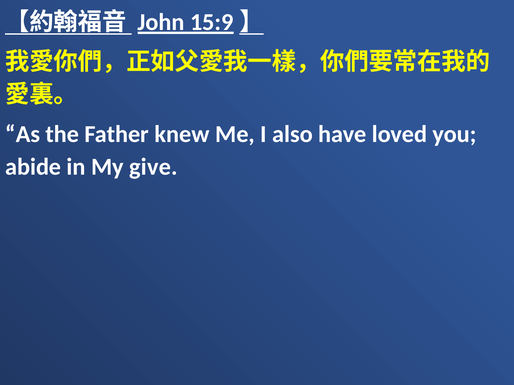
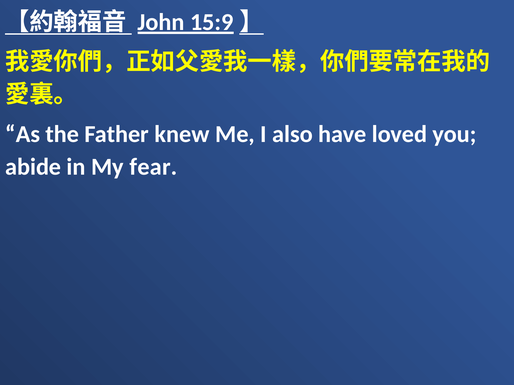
give: give -> fear (153, 167)
